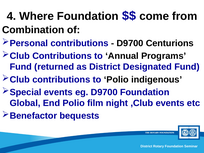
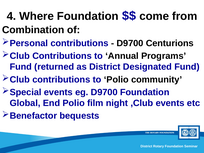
indigenous: indigenous -> community (157, 80)
